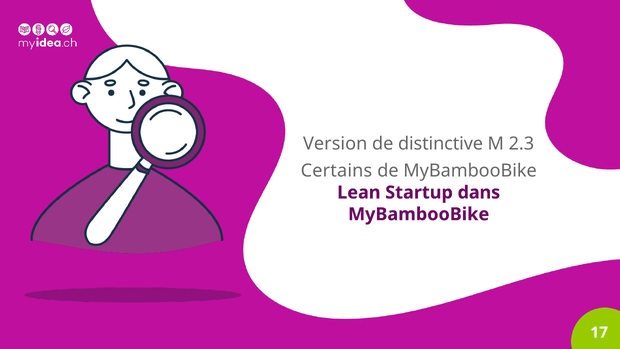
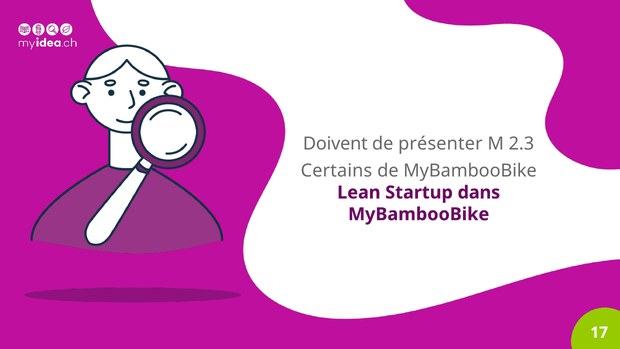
Version: Version -> Doivent (335, 144)
distinctive: distinctive -> présenter (440, 144)
